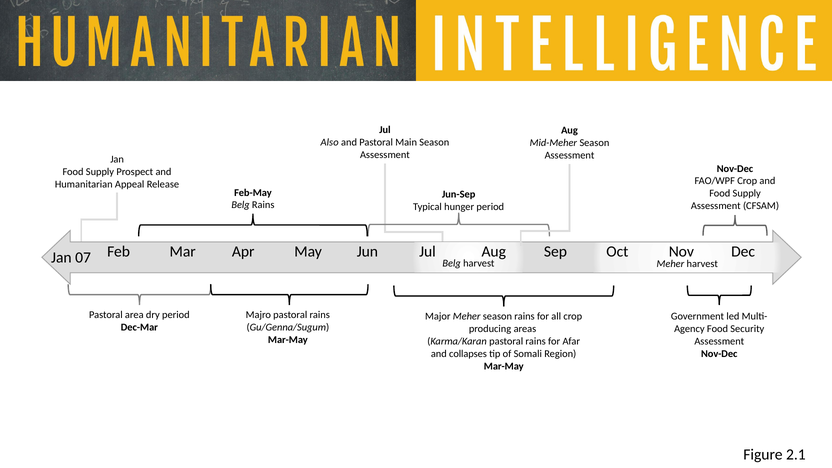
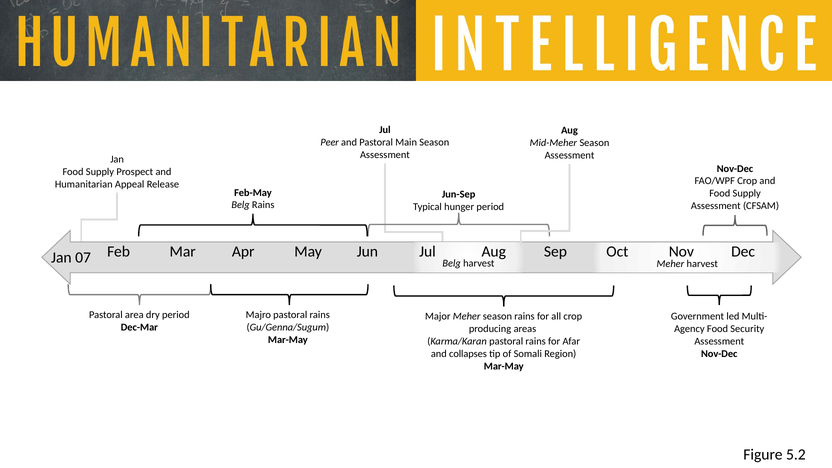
Also: Also -> Peer (330, 142)
2.1: 2.1 -> 5.2 (796, 455)
